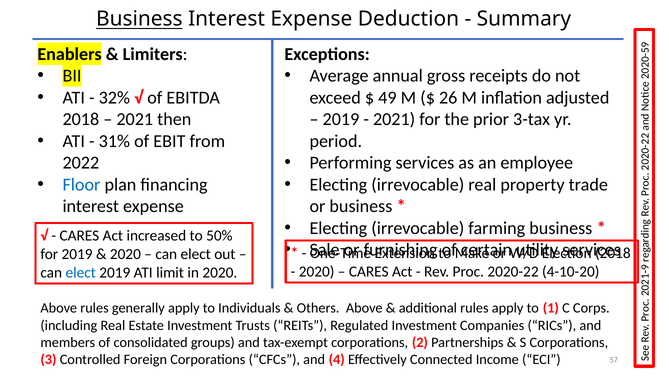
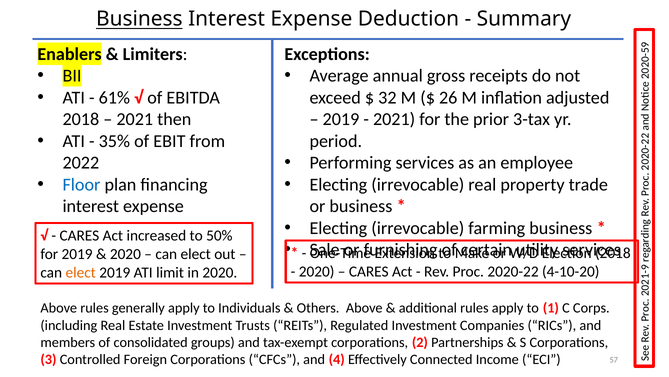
32%: 32% -> 61% (114, 97)
49: 49 -> 32 (387, 97)
31%: 31% -> 35% (114, 141)
elect colour: blue -> orange (81, 272)
